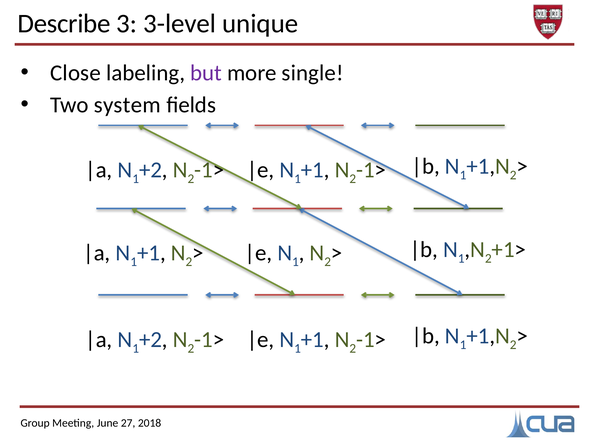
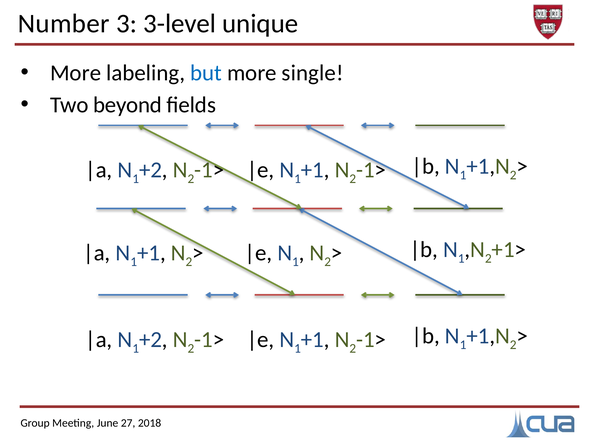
Describe: Describe -> Number (64, 24)
Close: Close -> More (76, 73)
but colour: purple -> blue (206, 73)
system: system -> beyond (127, 105)
